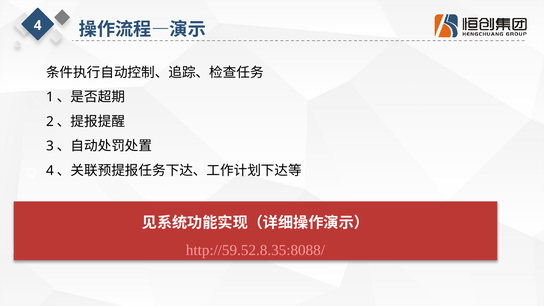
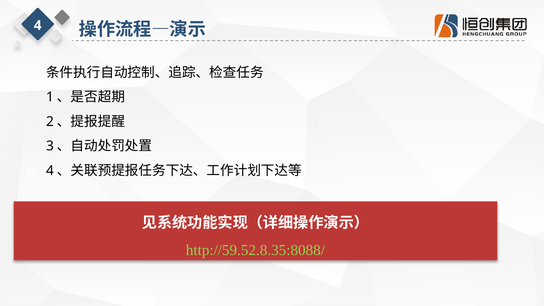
http://59.52.8.35:8088/ colour: pink -> light green (255, 250)
